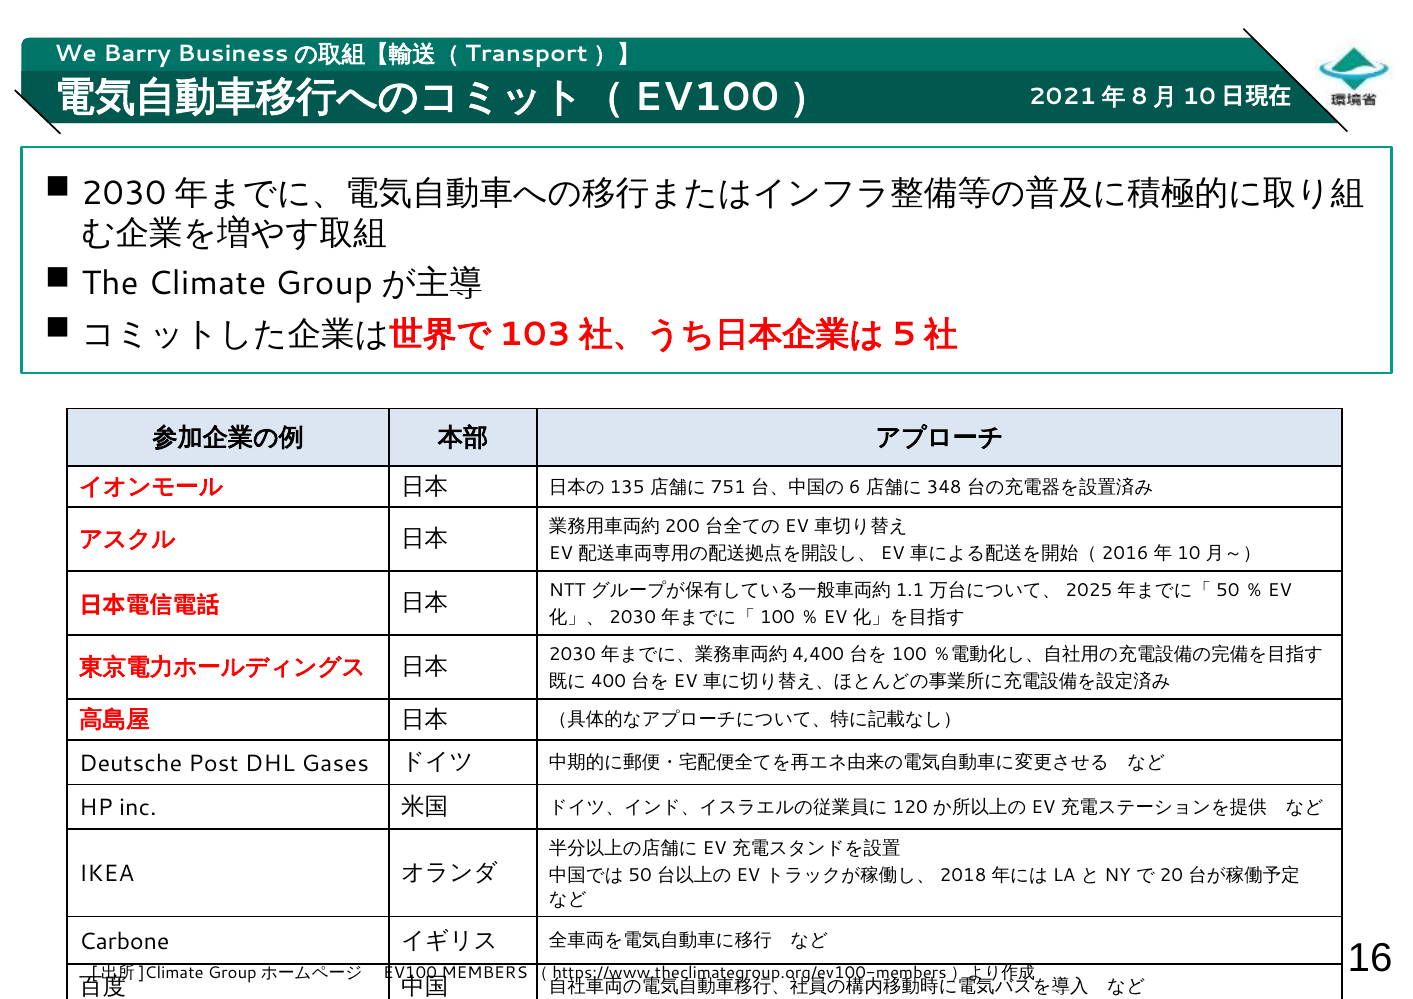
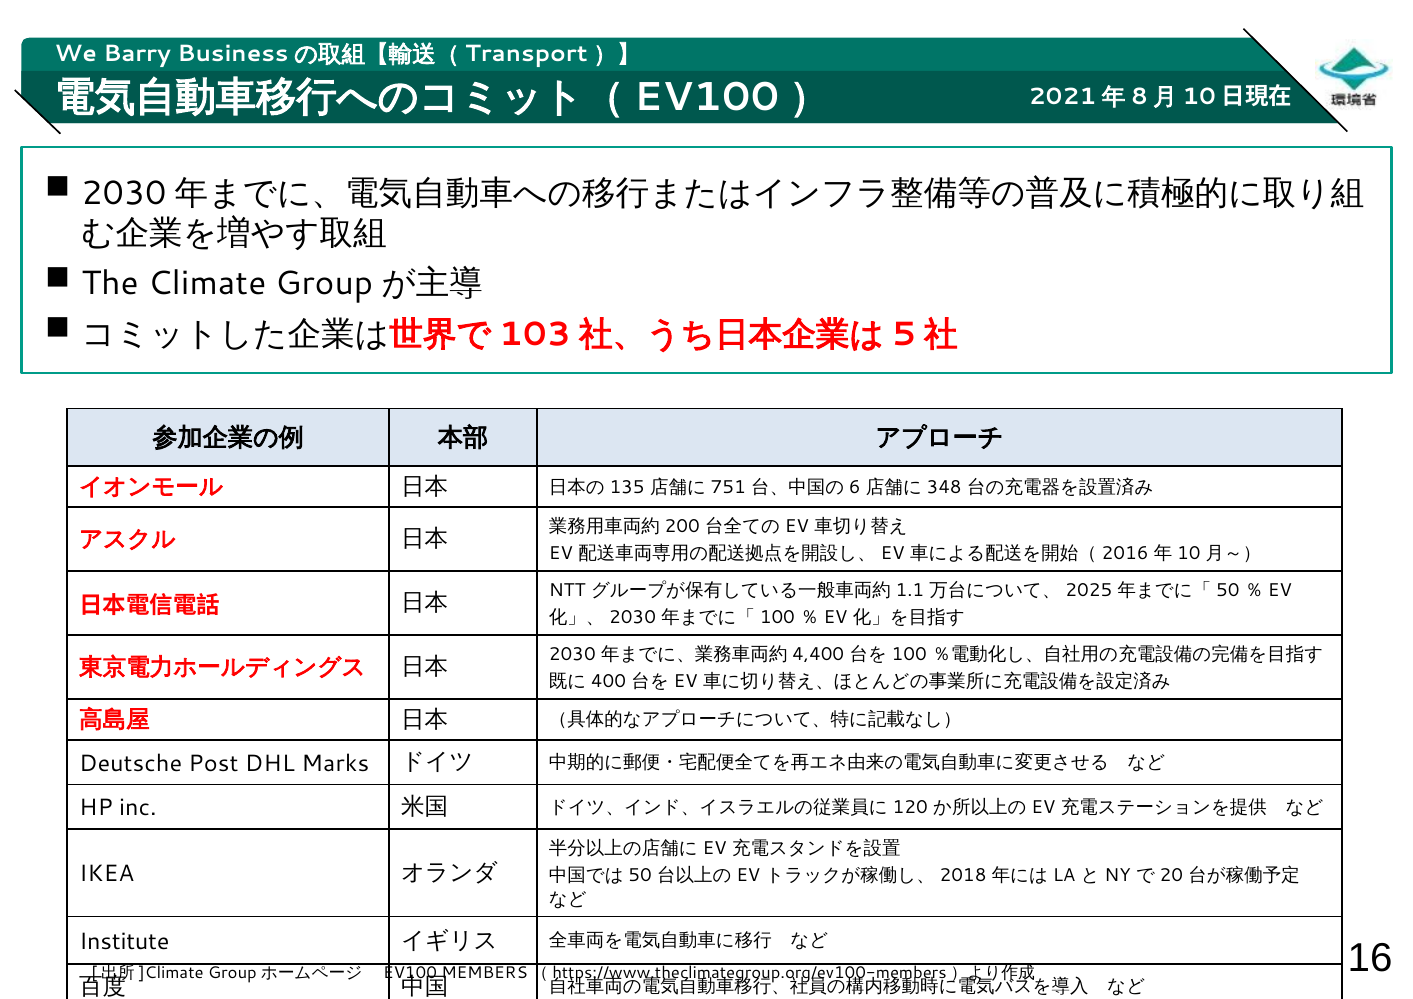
Gases: Gases -> Marks (335, 763)
Carbone: Carbone -> Institute (124, 942)
